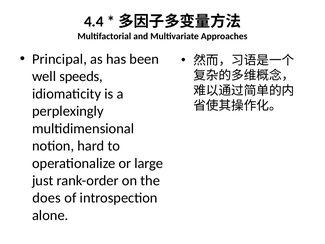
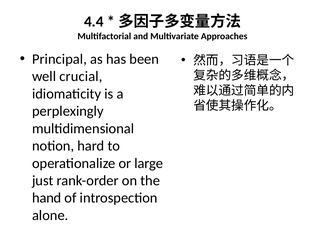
speeds: speeds -> crucial (81, 76)
does: does -> hand (47, 198)
